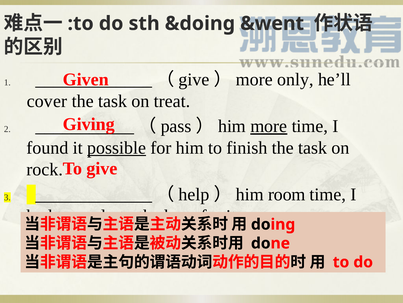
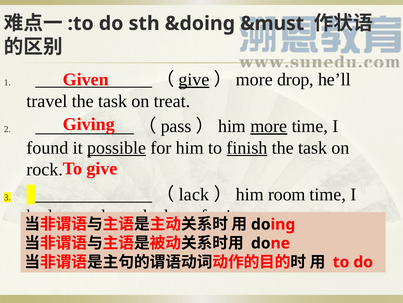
&went: &went -> &must (272, 23)
give underline: none -> present (194, 79)
only: only -> drop (296, 79)
cover: cover -> travel (47, 101)
finish underline: none -> present (247, 147)
help: help -> lack (194, 194)
